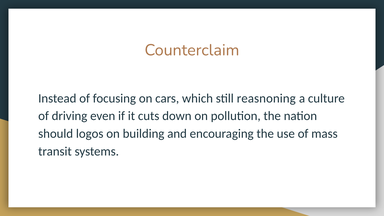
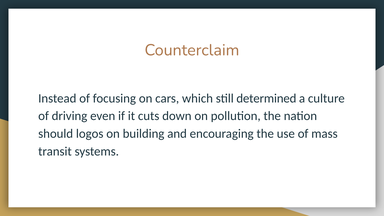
reasnoning: reasnoning -> determined (266, 98)
